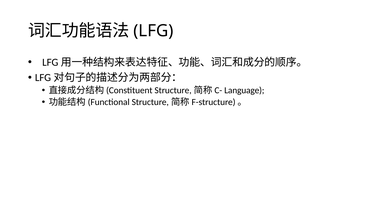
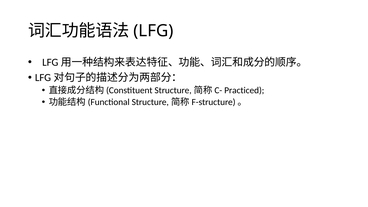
Language: Language -> Practiced (244, 90)
